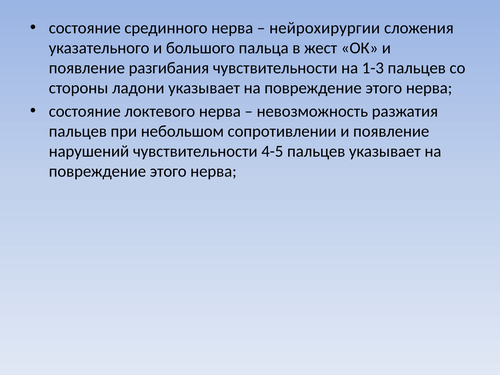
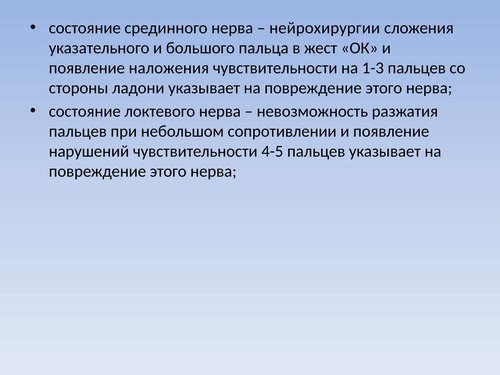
разгибания: разгибания -> наложения (169, 68)
